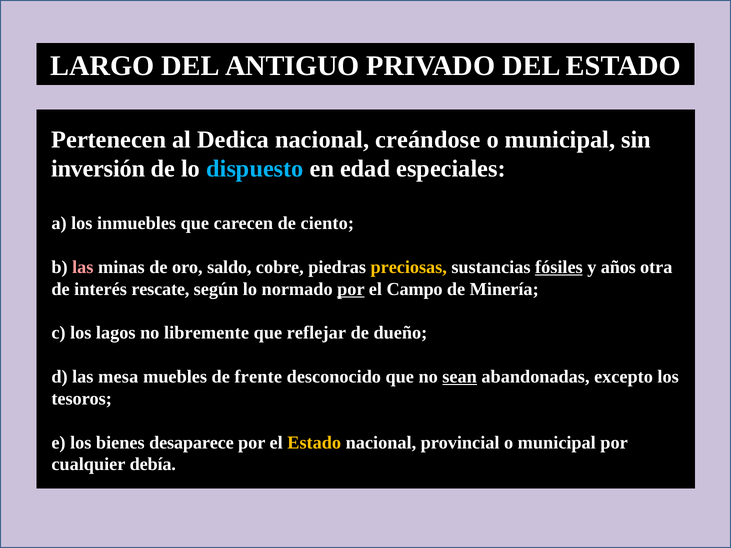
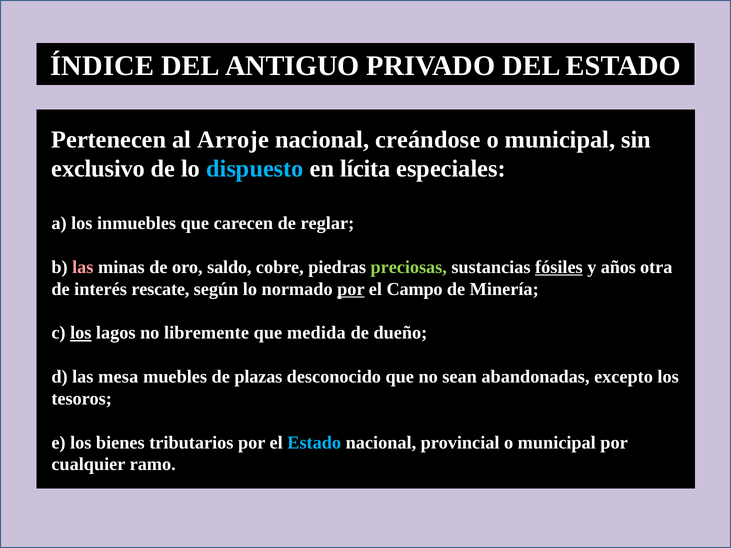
LARGO: LARGO -> ÍNDICE (102, 66)
Dedica: Dedica -> Arroje (233, 140)
inversión: inversión -> exclusivo (98, 169)
edad: edad -> lícita (365, 169)
ciento: ciento -> reglar (327, 223)
preciosas colour: yellow -> light green (409, 267)
los underline: none -> present (81, 333)
reflejar: reflejar -> medida (316, 333)
frente: frente -> plazas (258, 377)
sean underline: present -> none (460, 377)
desaparece: desaparece -> tributarios (191, 443)
Estado colour: yellow -> light blue (314, 443)
debía: debía -> ramo (153, 465)
